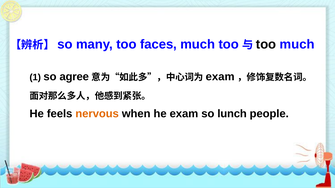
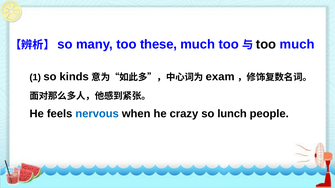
faces: faces -> these (159, 44)
agree: agree -> kinds (74, 77)
nervous colour: orange -> blue (97, 114)
he exam: exam -> crazy (184, 114)
